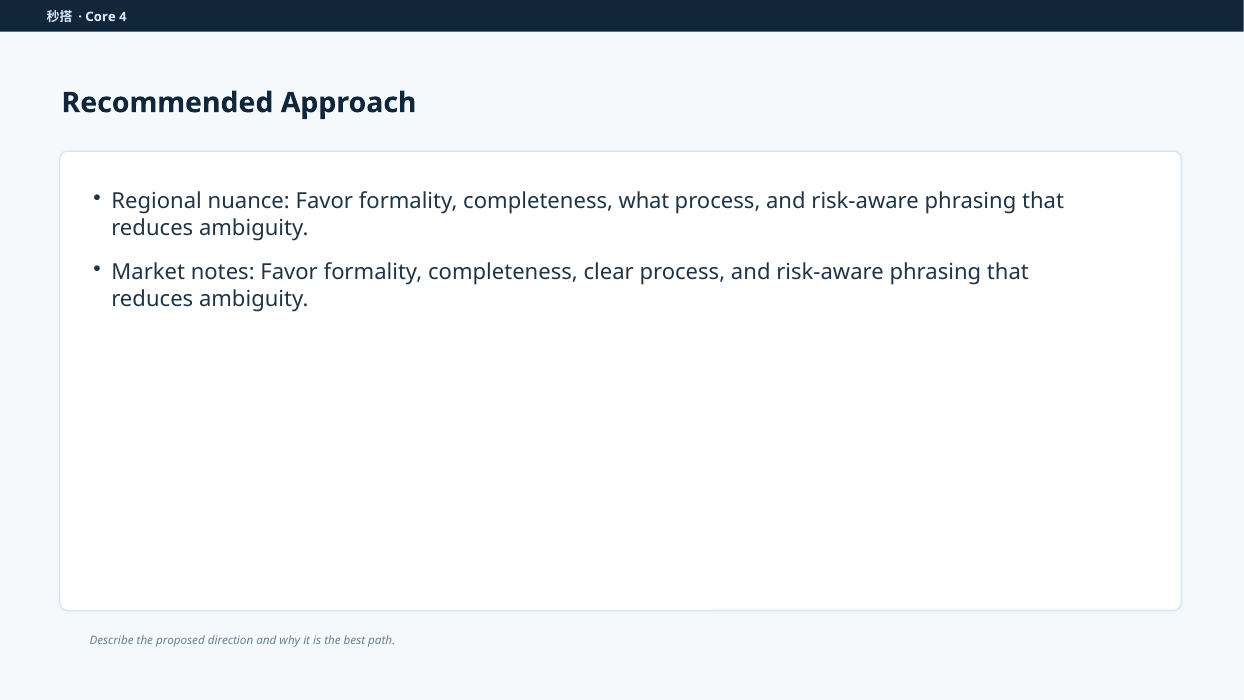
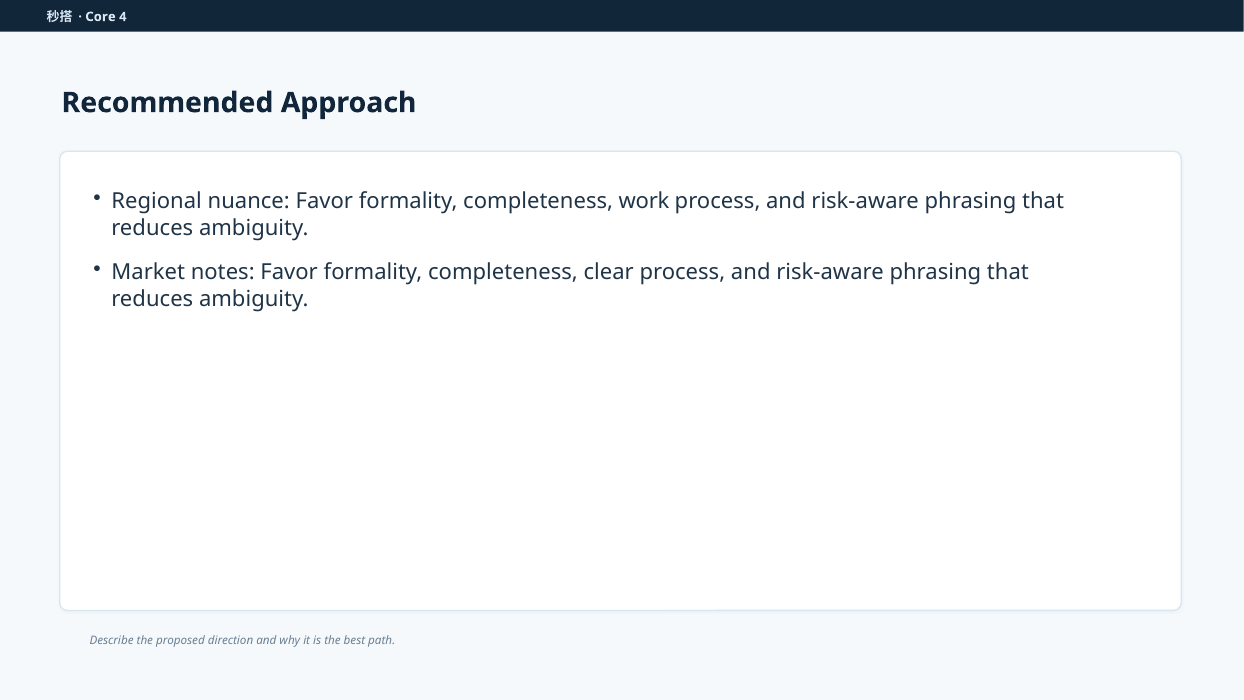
what: what -> work (644, 201)
